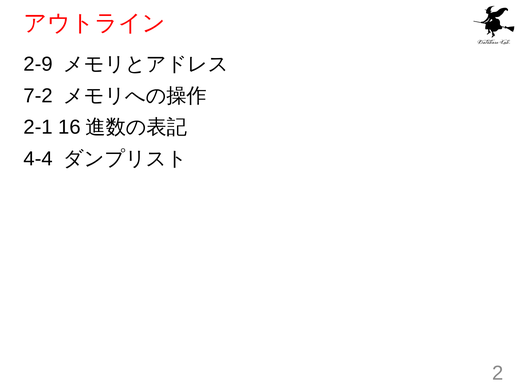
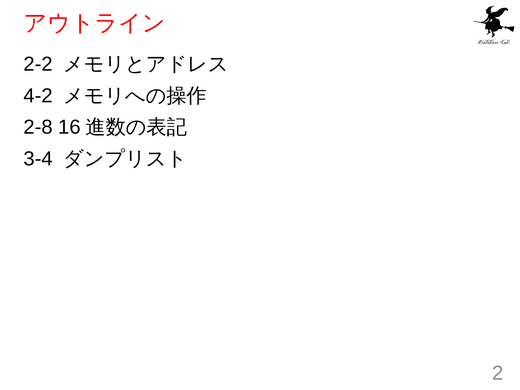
2-9: 2-9 -> 2-2 (38, 64)
7-2: 7-2 -> 4-2 (38, 96)
2-1: 2-1 -> 2-8 (38, 127)
4-4: 4-4 -> 3-4 (38, 159)
